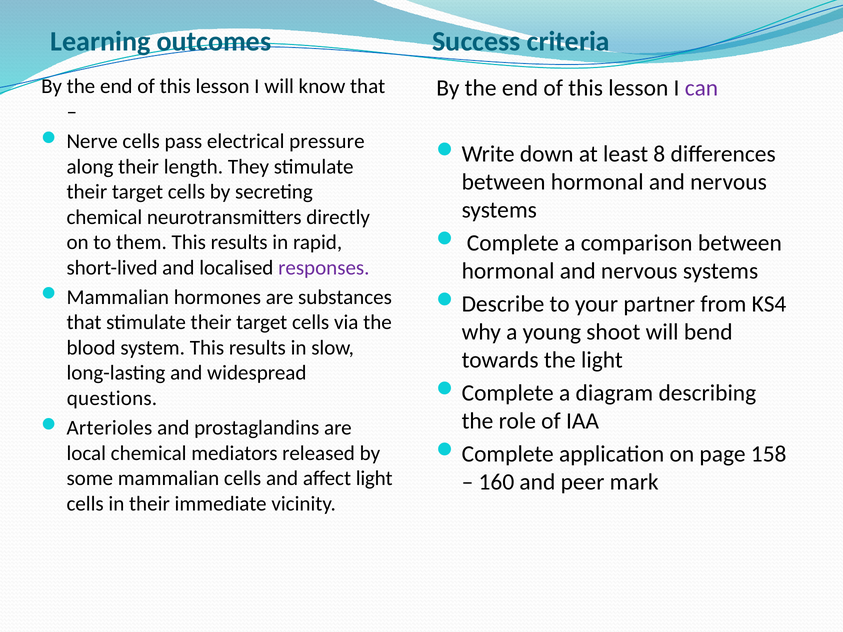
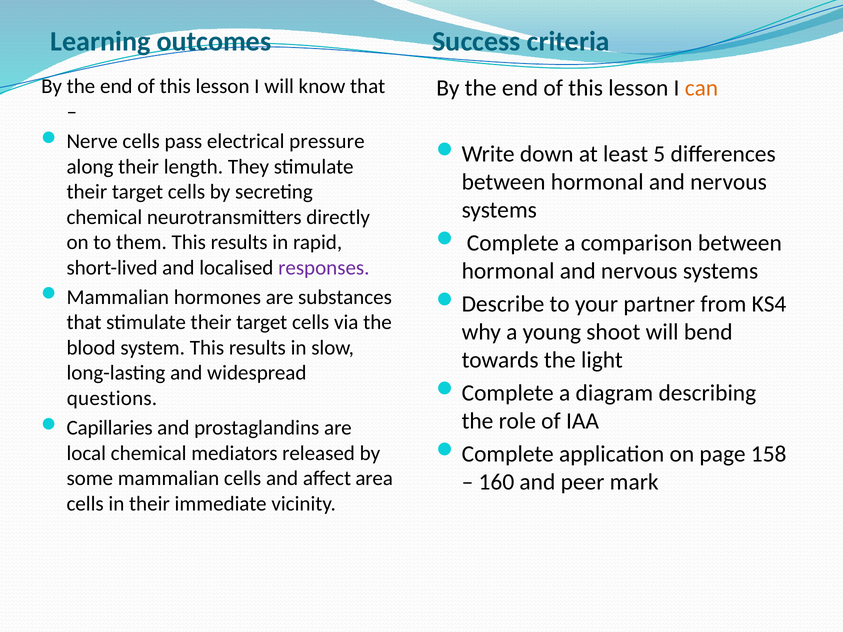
can colour: purple -> orange (701, 88)
8: 8 -> 5 (659, 154)
Arterioles: Arterioles -> Capillaries (110, 428)
affect light: light -> area (374, 479)
